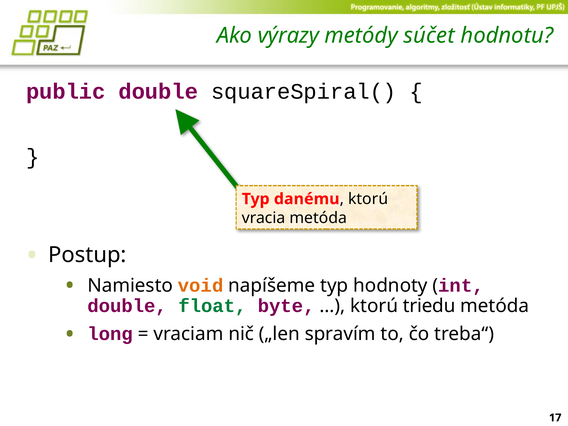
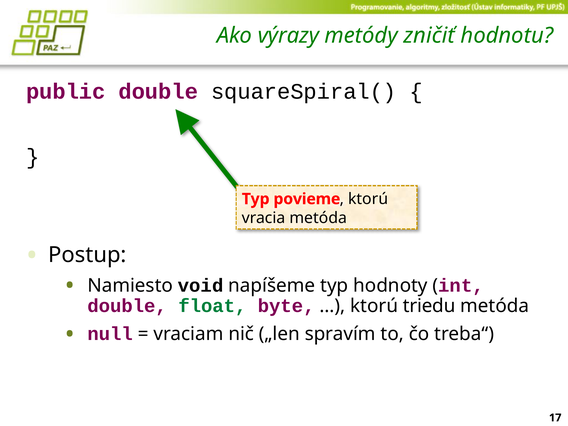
súčet: súčet -> zničiť (429, 36)
danému: danému -> povieme (307, 199)
void colour: orange -> black (201, 285)
long: long -> null (110, 334)
